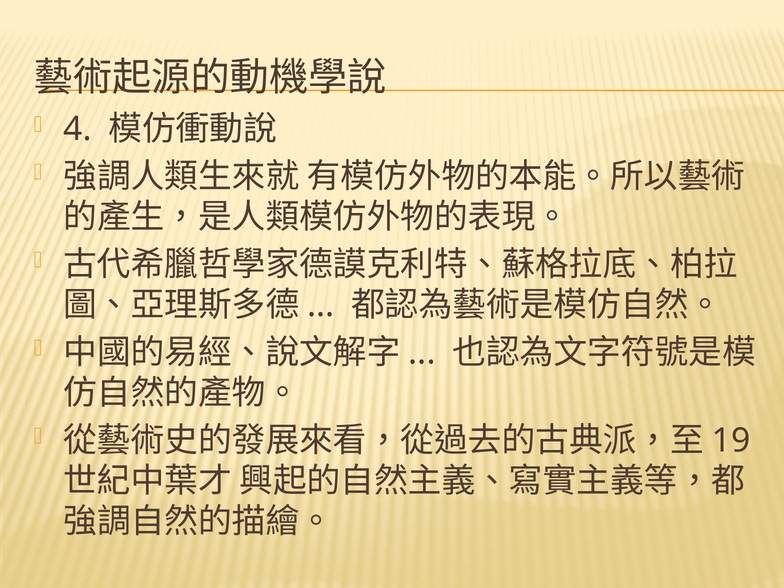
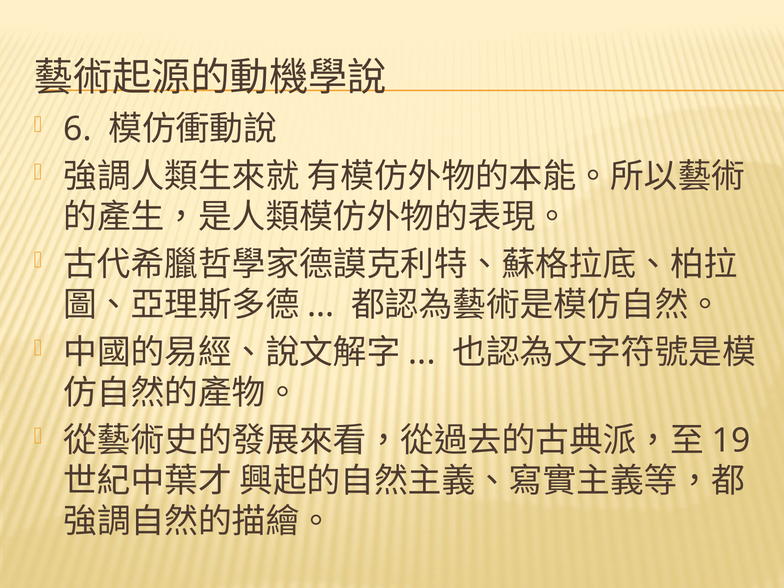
4: 4 -> 6 (77, 129)
